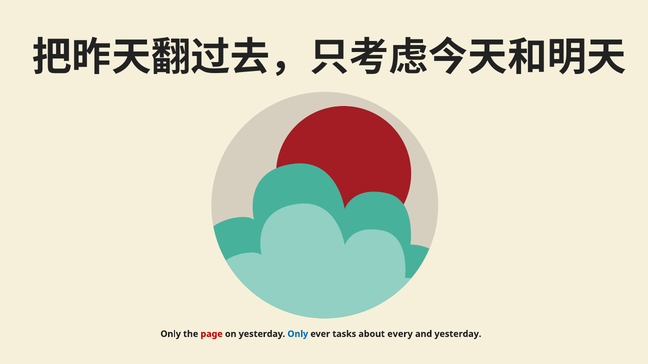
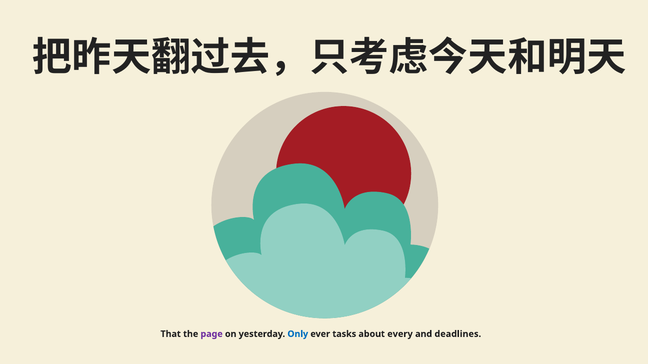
Only: Only -> That (171, 334)
page colour: red -> purple (212, 334)
and yesterday: yesterday -> deadlines (458, 334)
